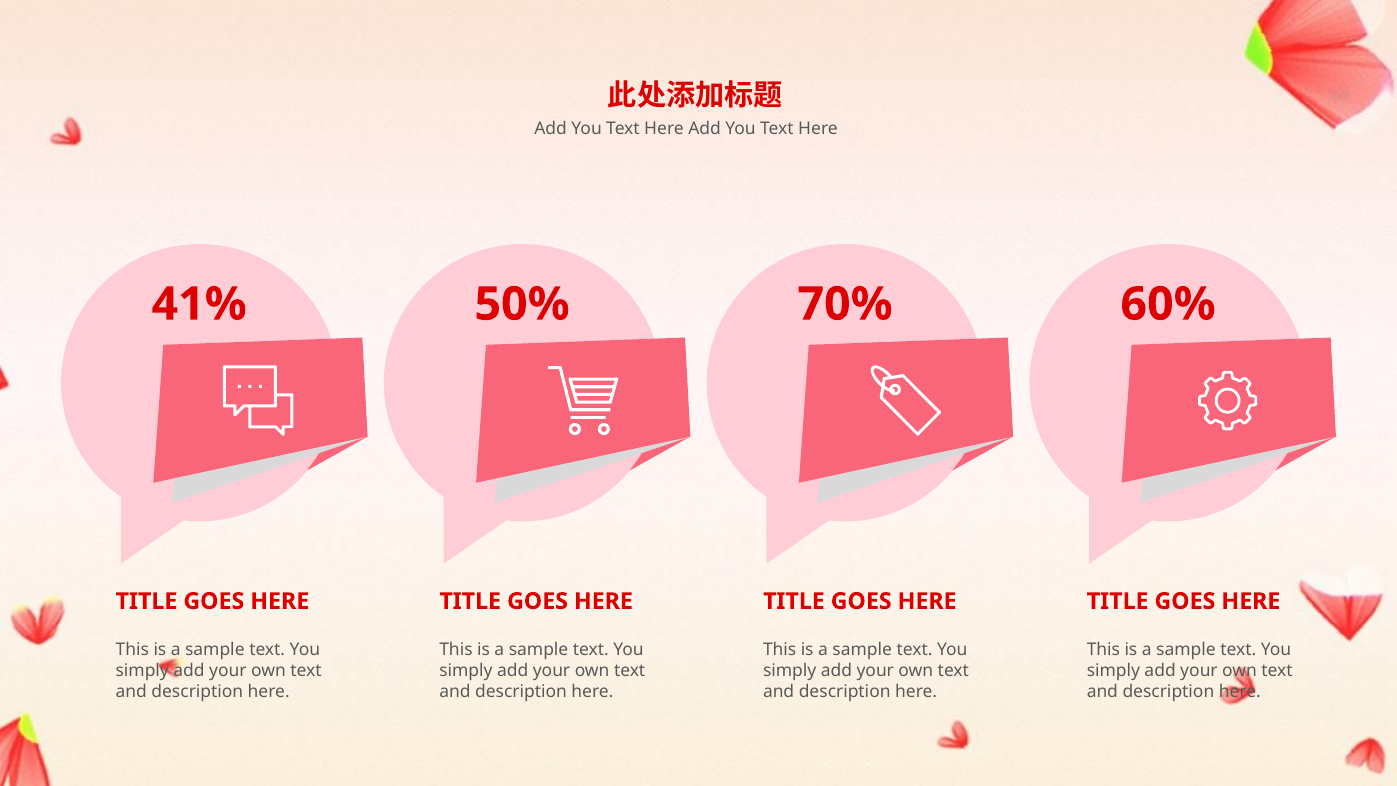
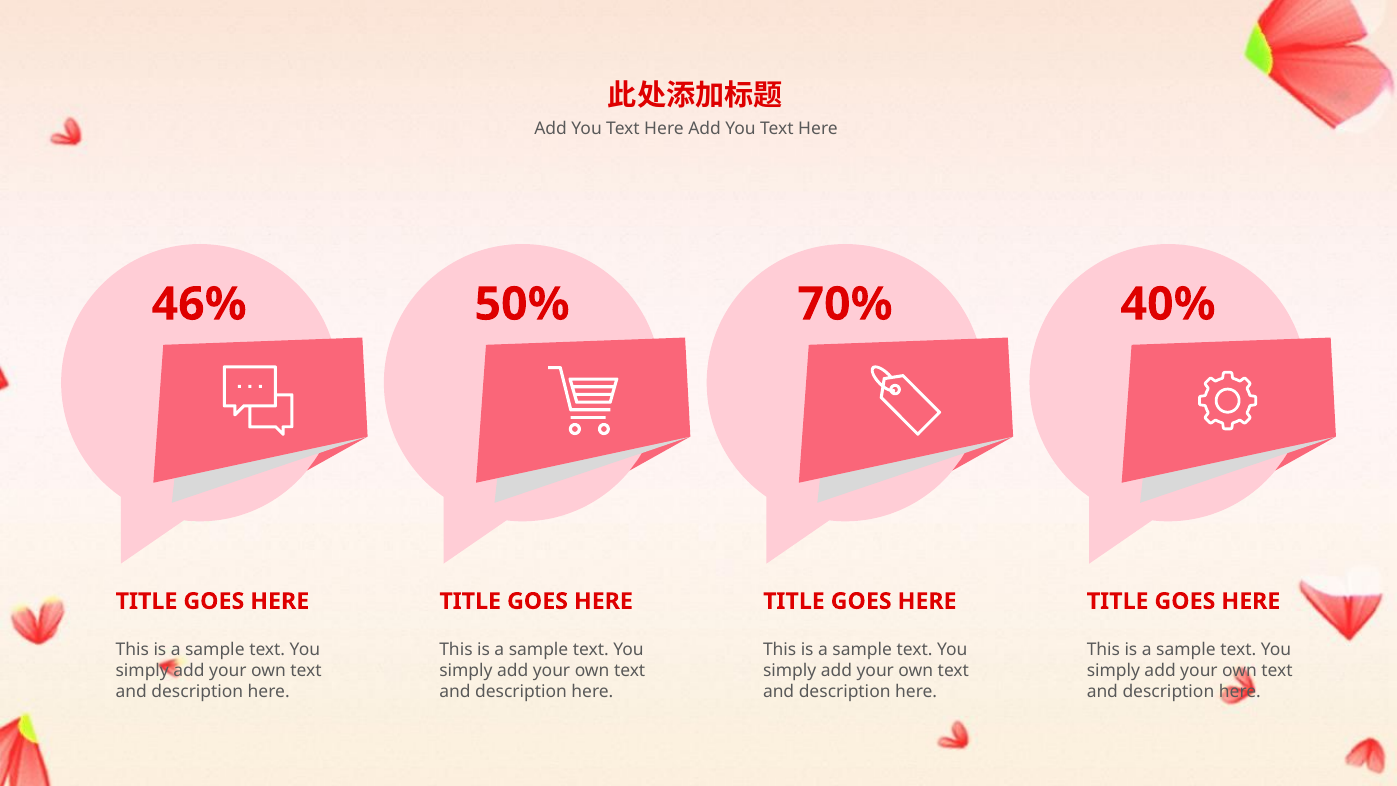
41%: 41% -> 46% (199, 304)
60%: 60% -> 40% (1168, 304)
